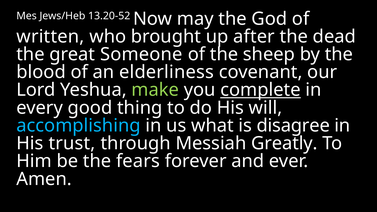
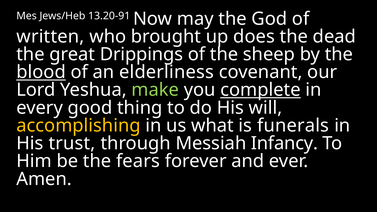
13.20-52: 13.20-52 -> 13.20-91 (109, 16)
after: after -> does (254, 37)
Someone: Someone -> Drippings (141, 54)
blood underline: none -> present (41, 72)
accomplishing colour: light blue -> yellow (78, 126)
disagree: disagree -> funerals (293, 126)
Greatly: Greatly -> Infancy (284, 143)
